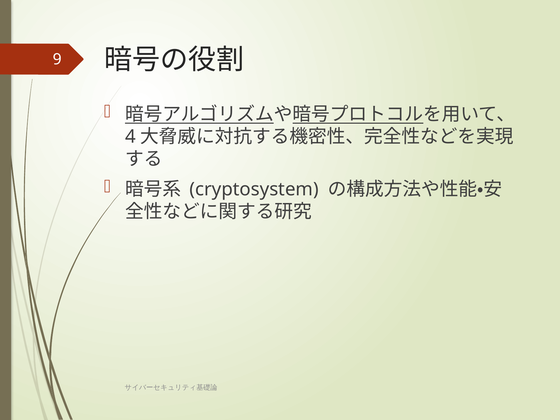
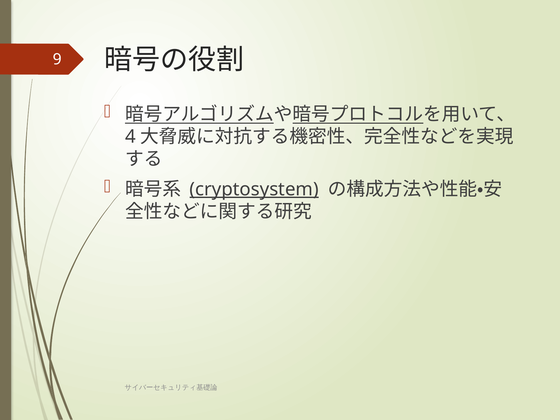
cryptosystem underline: none -> present (254, 189)
